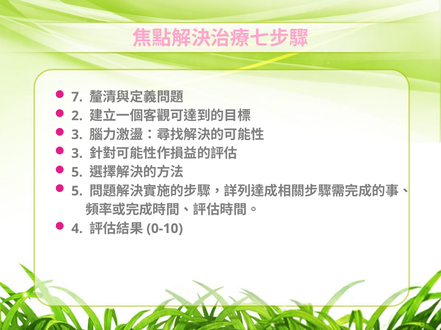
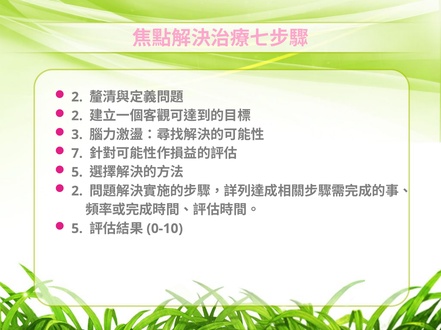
7: 7 -> 2 (77, 97)
3: 3 -> 7 (77, 154)
5: 5 -> 2 (77, 191)
4: 4 -> 5 (77, 229)
